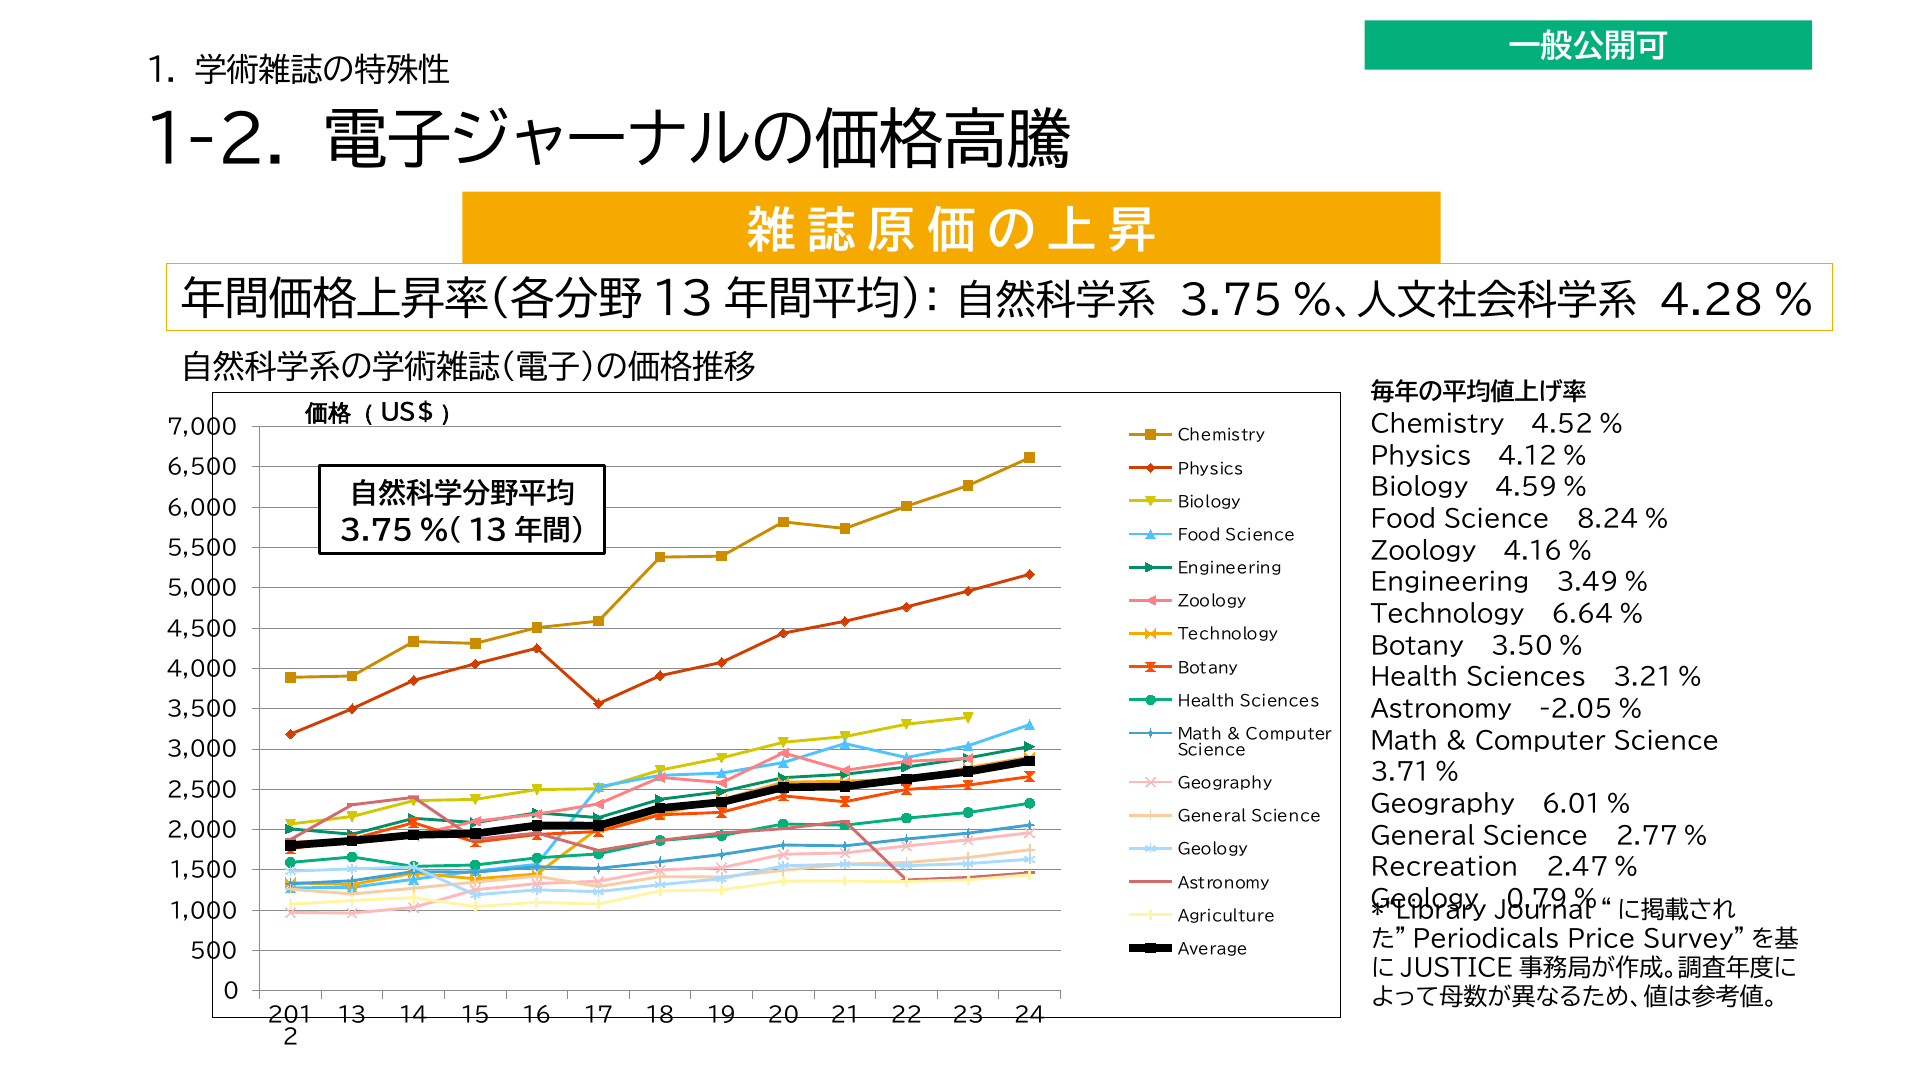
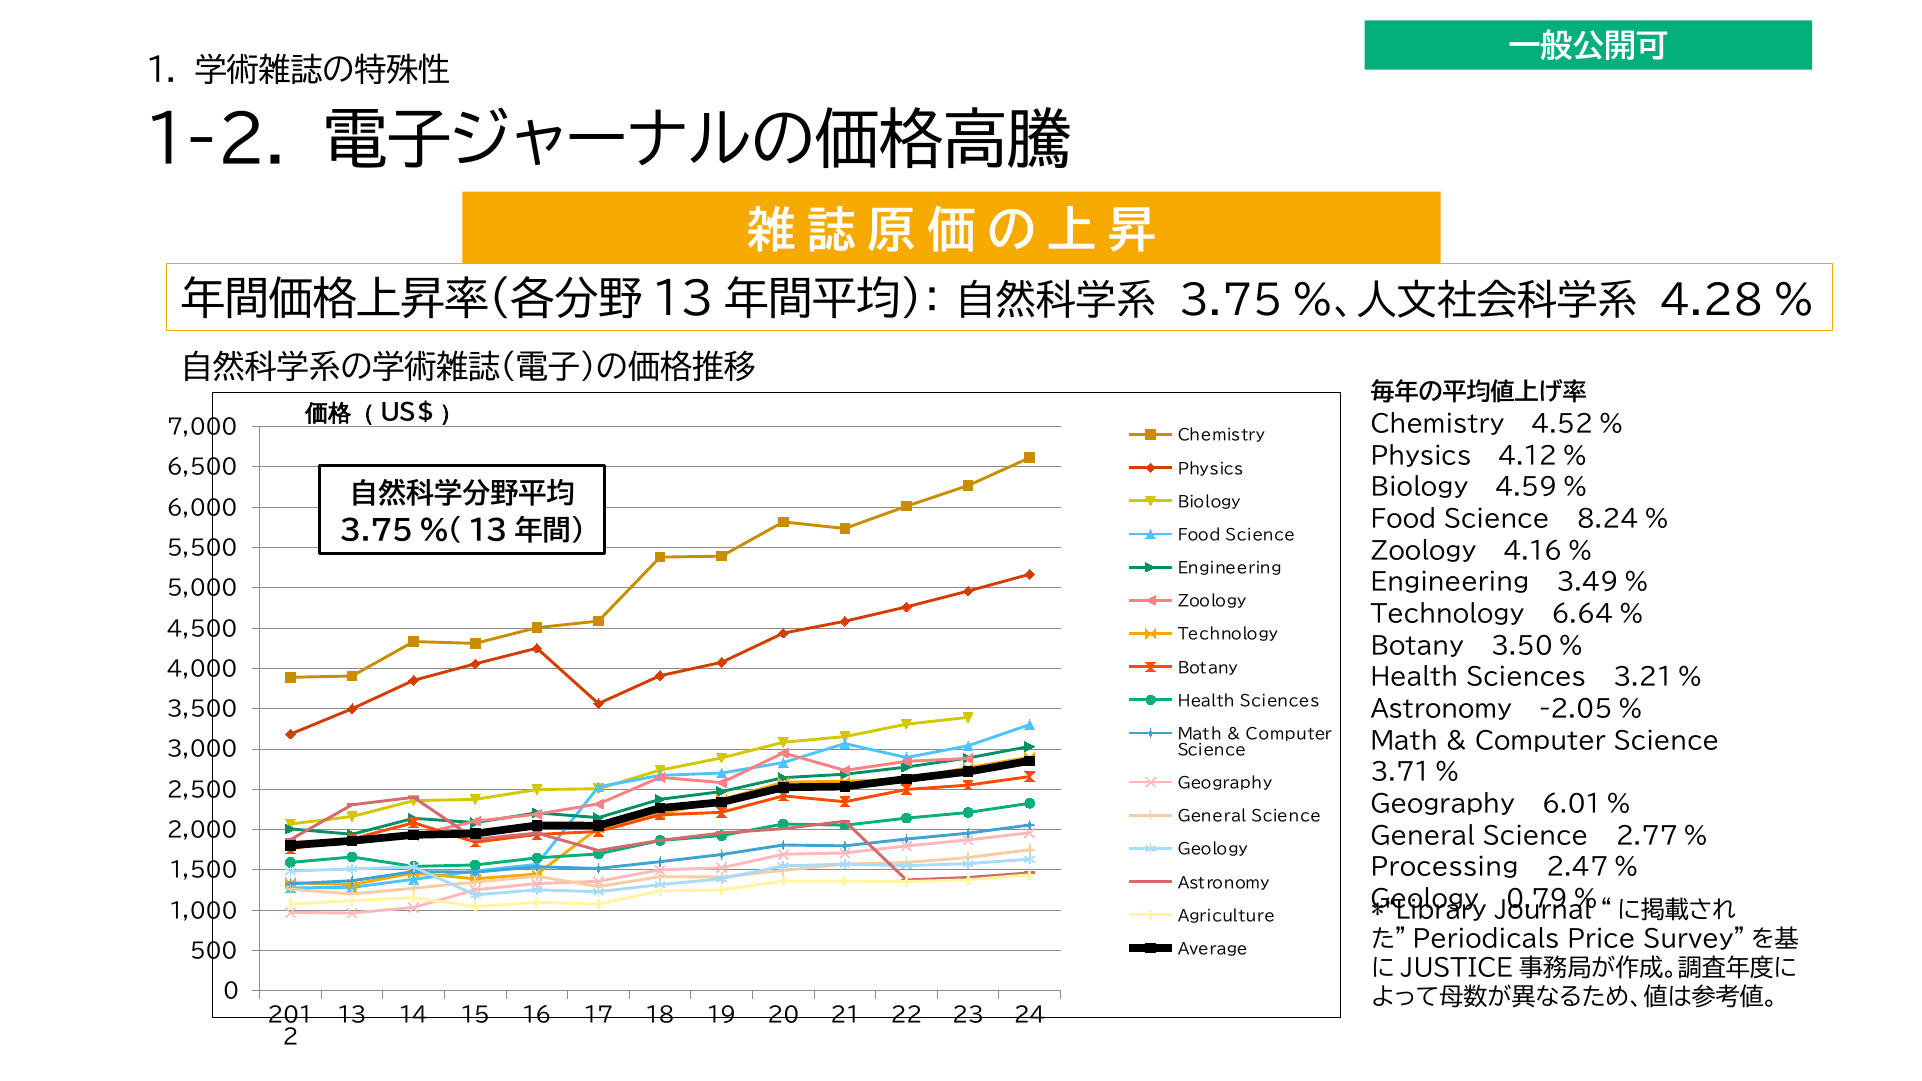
Recreation: Recreation -> Processing (1445, 868)
